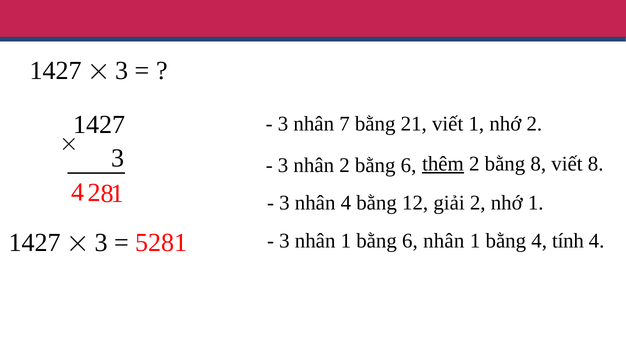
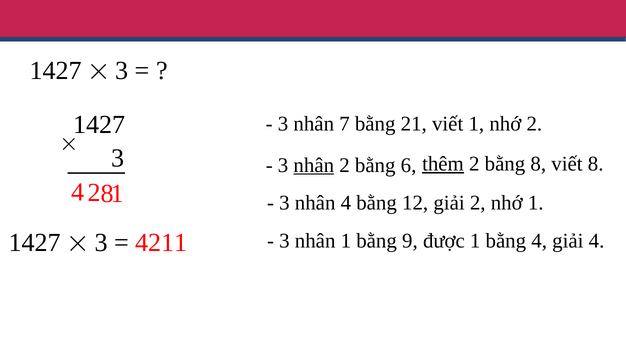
nhân underline: none -> present (314, 165)
5281: 5281 -> 4211 (161, 243)
1 bằng 6: 6 -> 9 (410, 241)
nhân: nhân -> được (444, 241)
4 tính: tính -> giải (568, 241)
